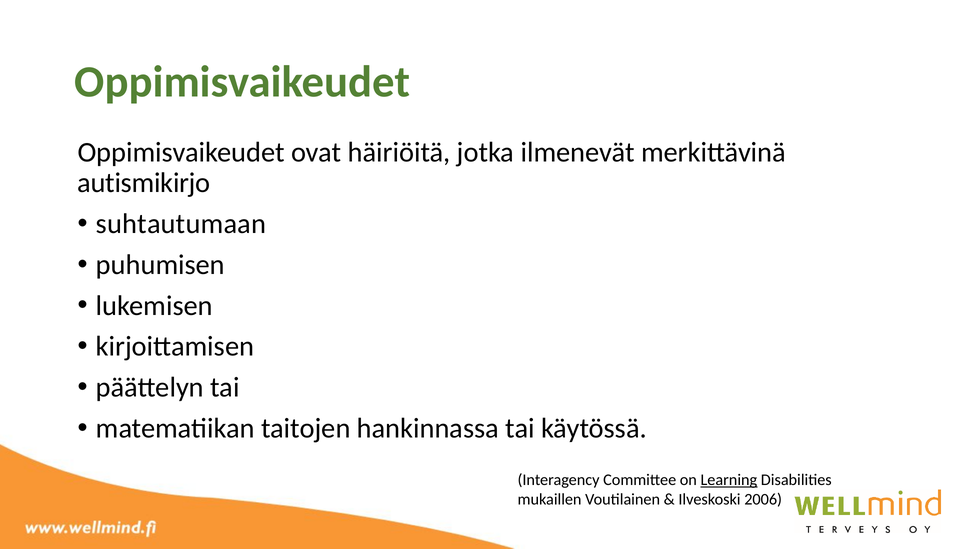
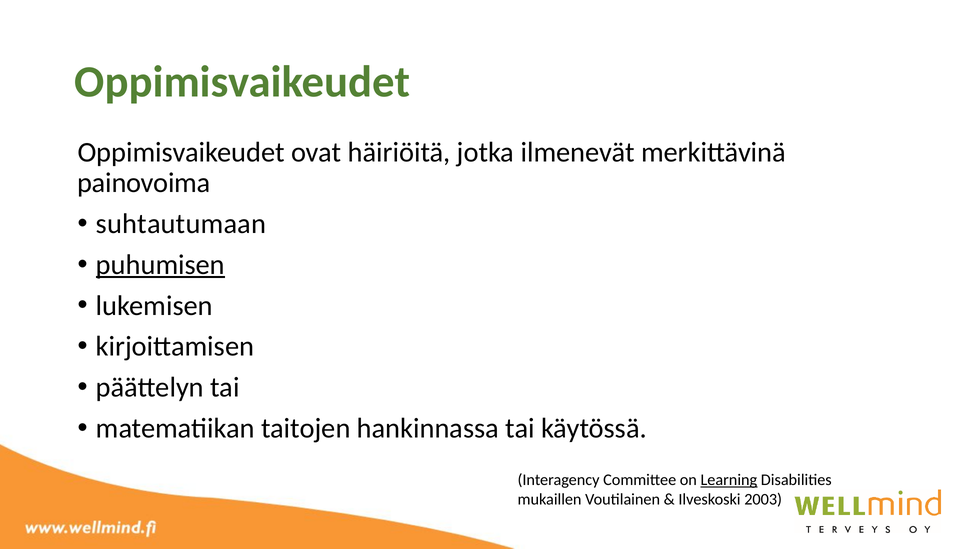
autismikirjo: autismikirjo -> painovoima (144, 183)
puhumisen underline: none -> present (160, 265)
2006: 2006 -> 2003 (763, 499)
